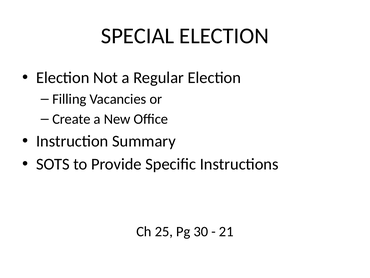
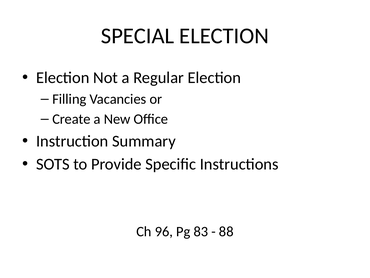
25: 25 -> 96 (164, 231)
30: 30 -> 83 (201, 231)
21: 21 -> 88 (226, 231)
